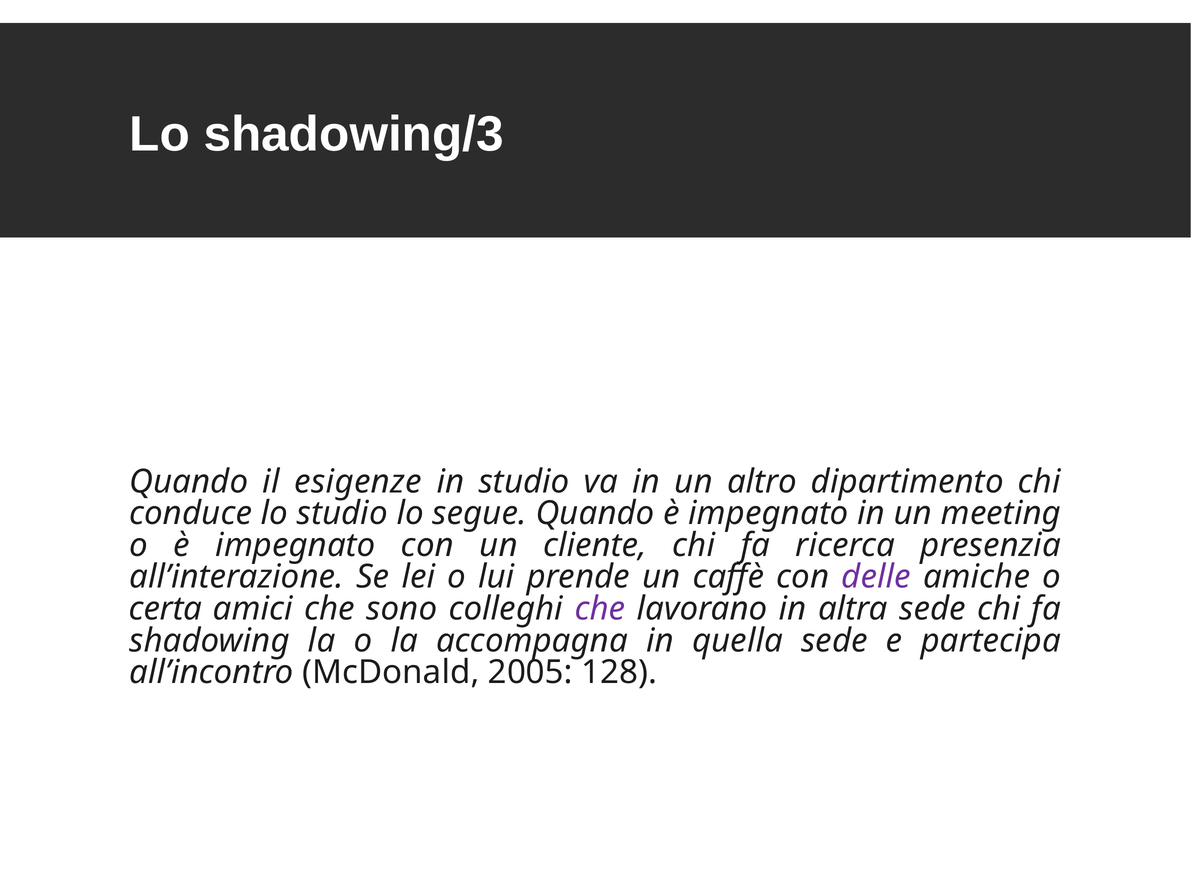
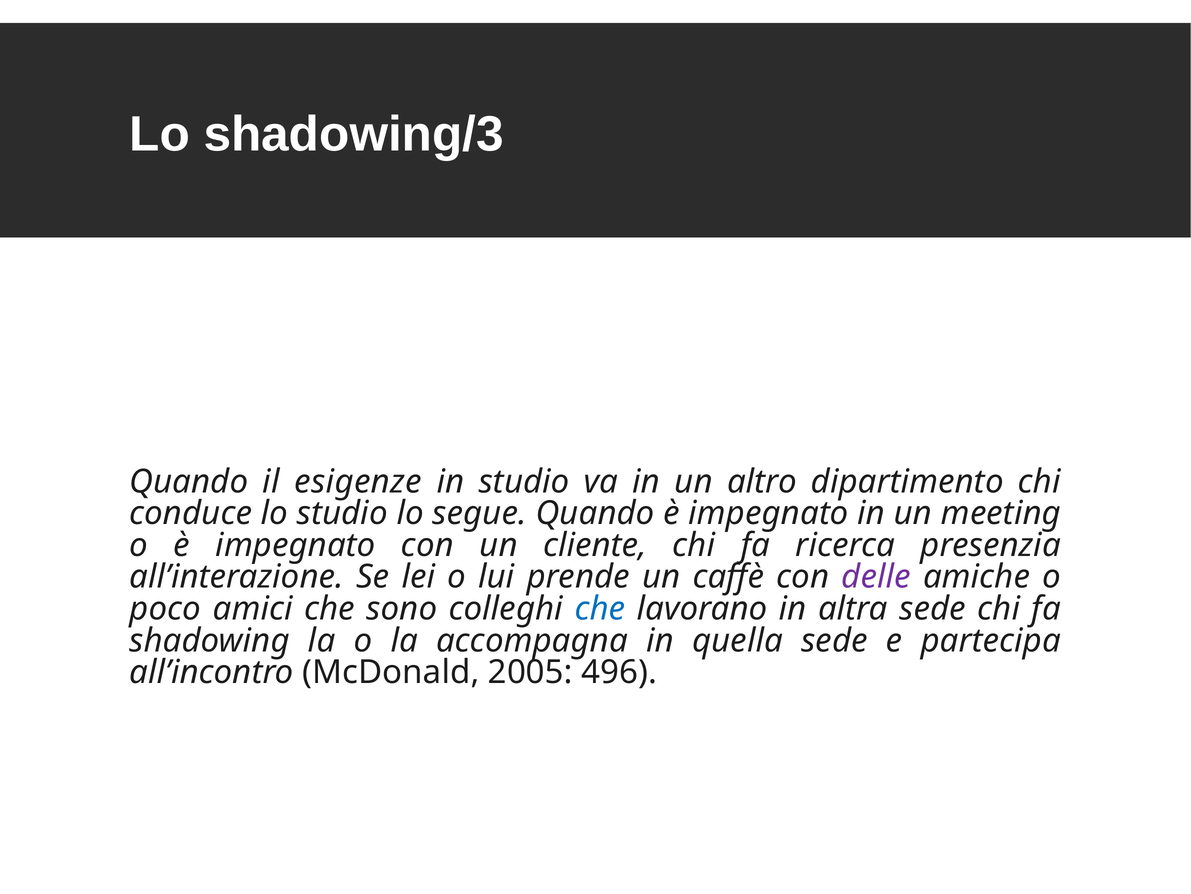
certa: certa -> poco (165, 608)
che colour: purple -> blue (600, 608)
128: 128 -> 496 (619, 672)
